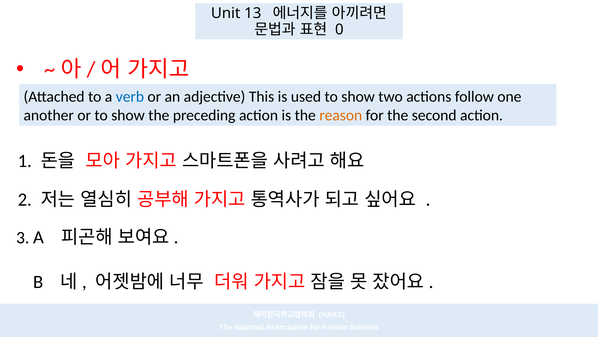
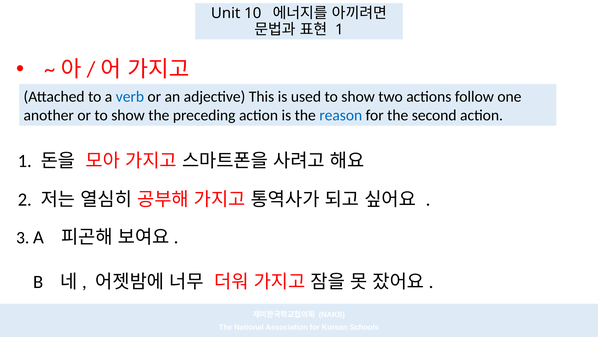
13: 13 -> 10 (253, 13)
0: 0 -> 1 (339, 29)
reason colour: orange -> blue (341, 115)
